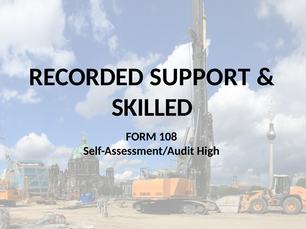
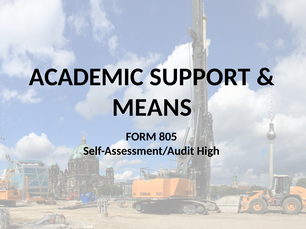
RECORDED: RECORDED -> ACADEMIC (86, 77)
SKILLED: SKILLED -> MEANS (152, 108)
108: 108 -> 805 (168, 137)
